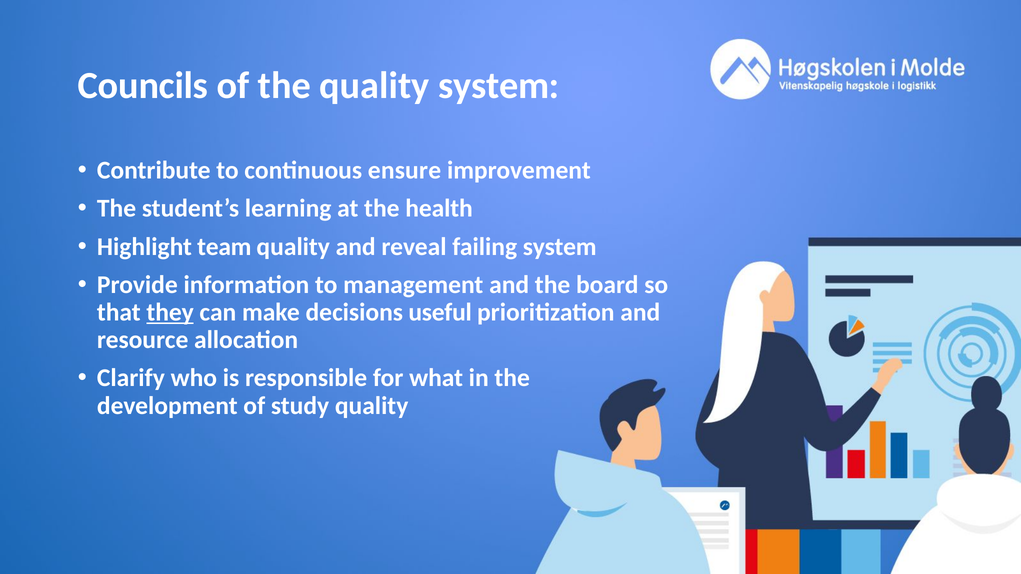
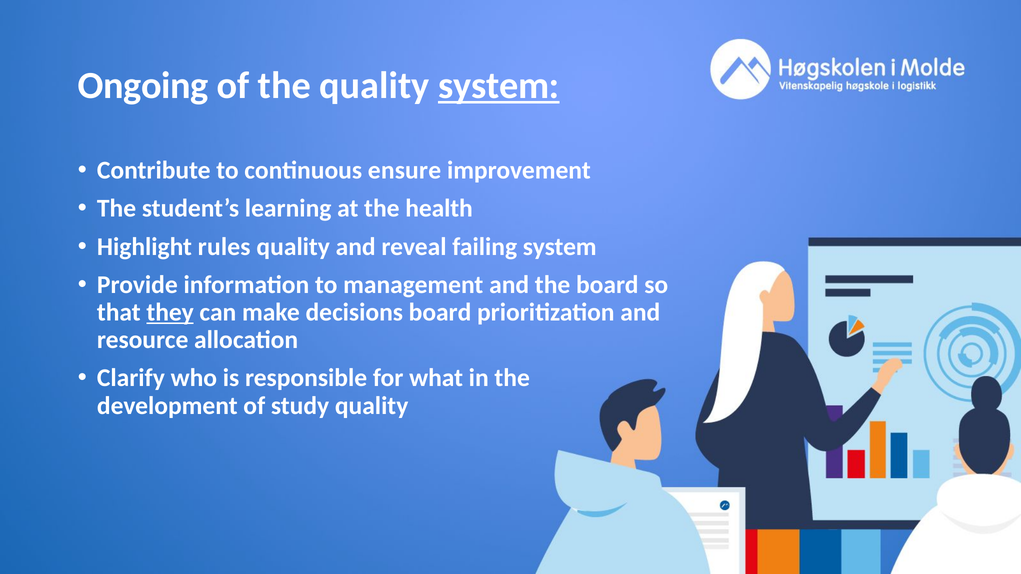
Councils: Councils -> Ongoing (143, 86)
system underline: none -> present (499, 86)
team: team -> rules (224, 247)
decisions useful: useful -> board (440, 312)
